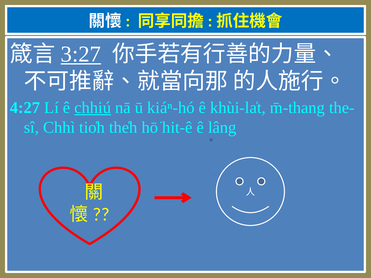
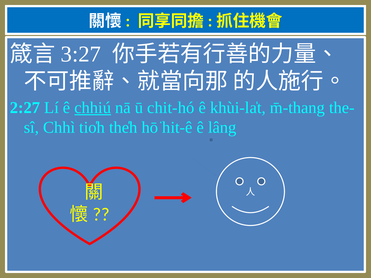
3:27 underline: present -> none (81, 54)
4:27: 4:27 -> 2:27 (25, 108)
kiáⁿ-hó: kiáⁿ-hó -> chit-hó (171, 108)
